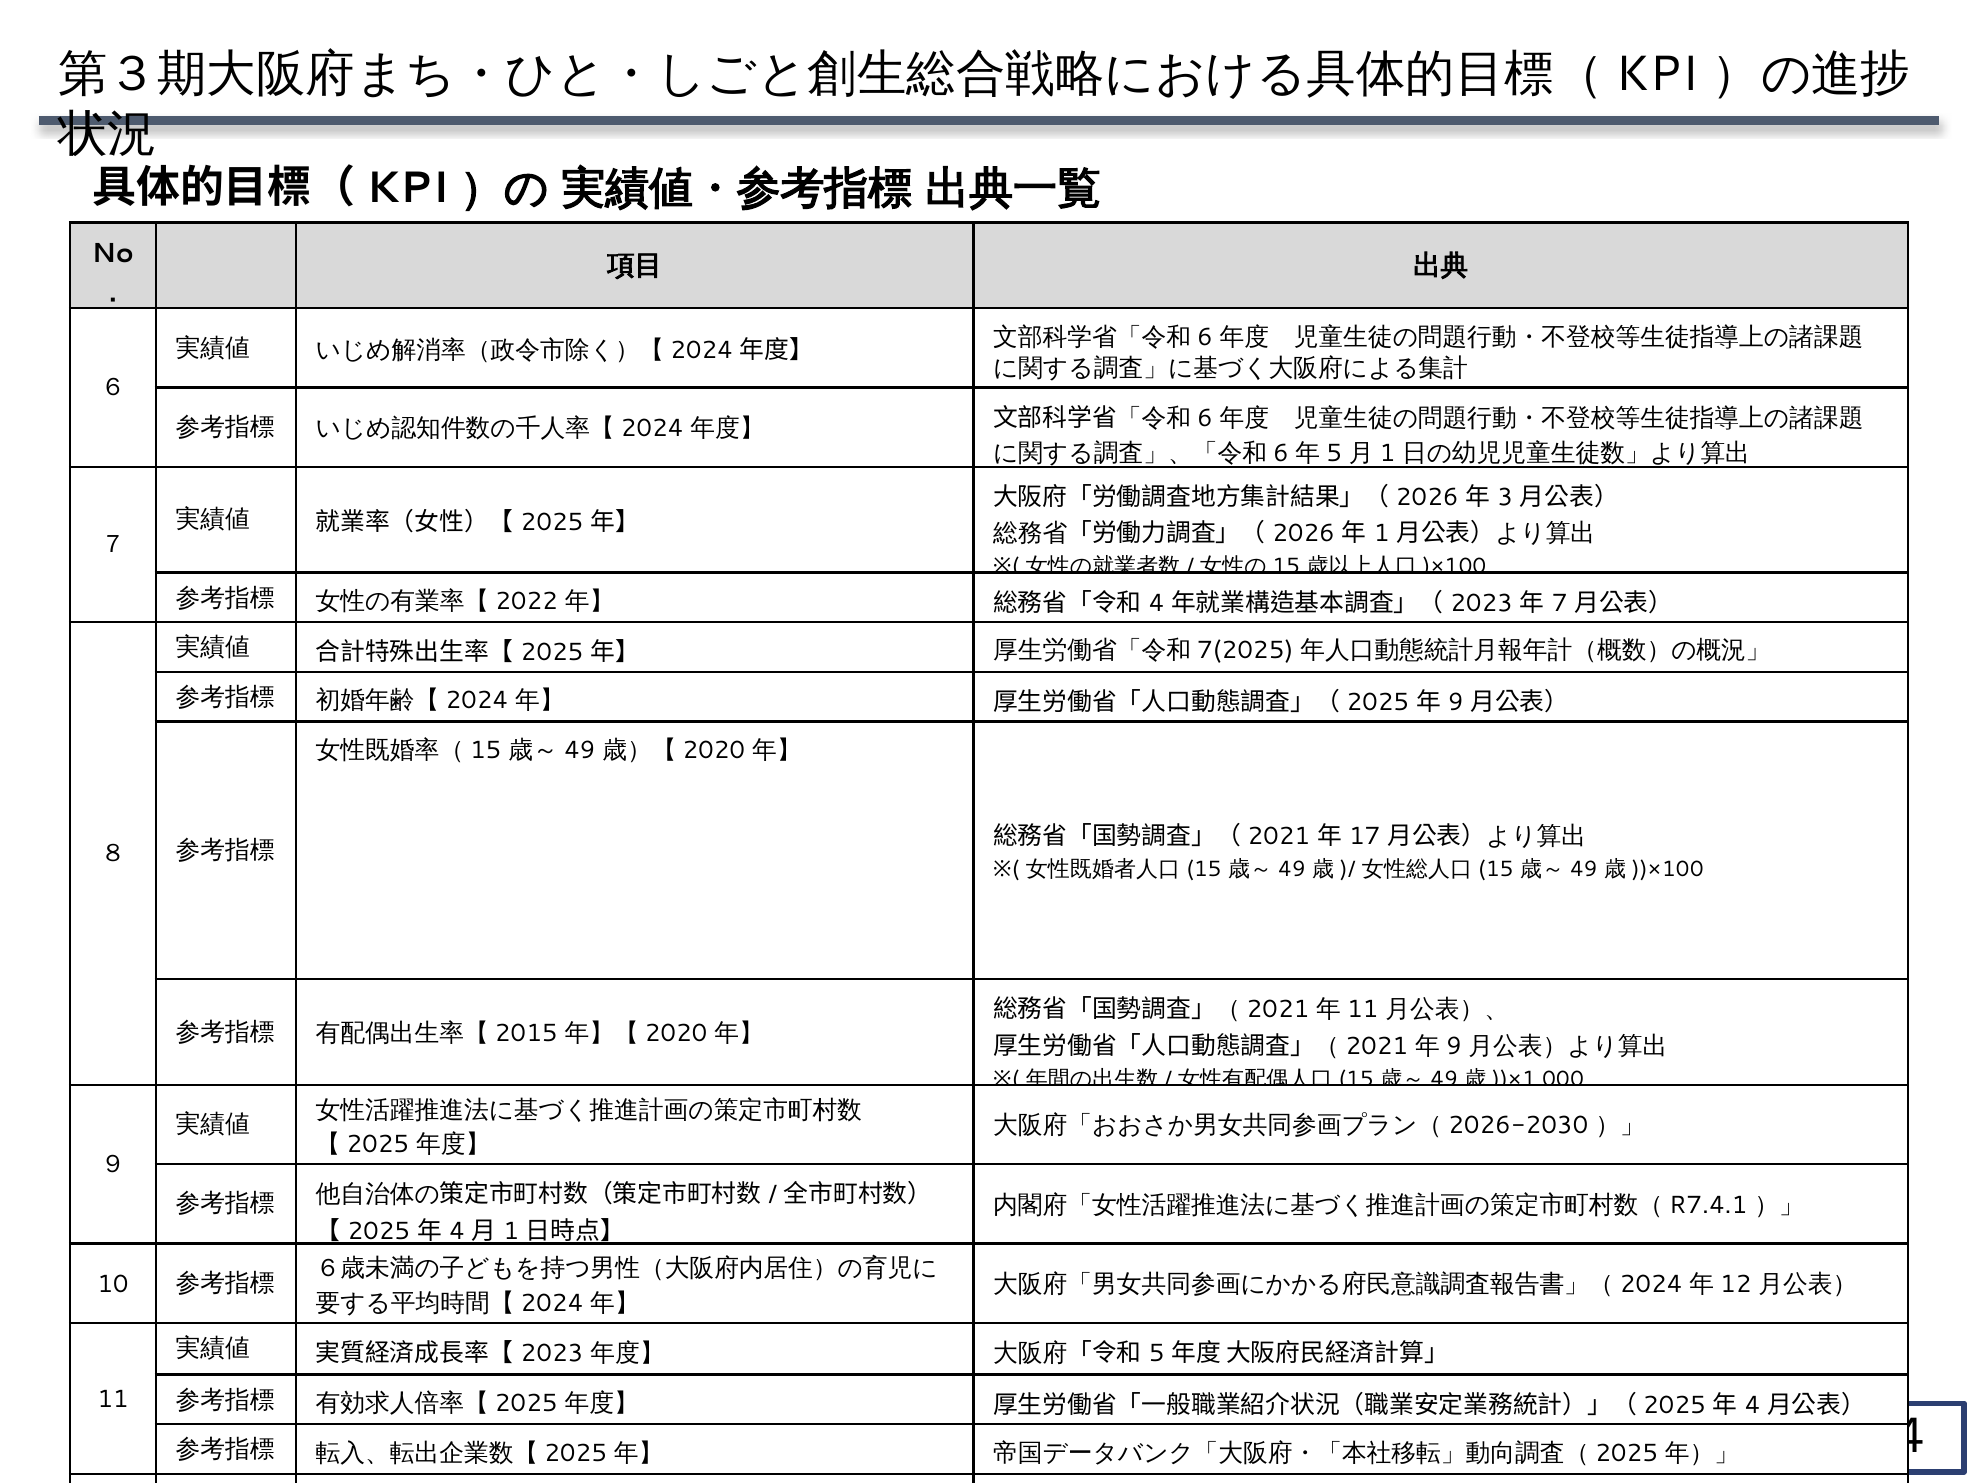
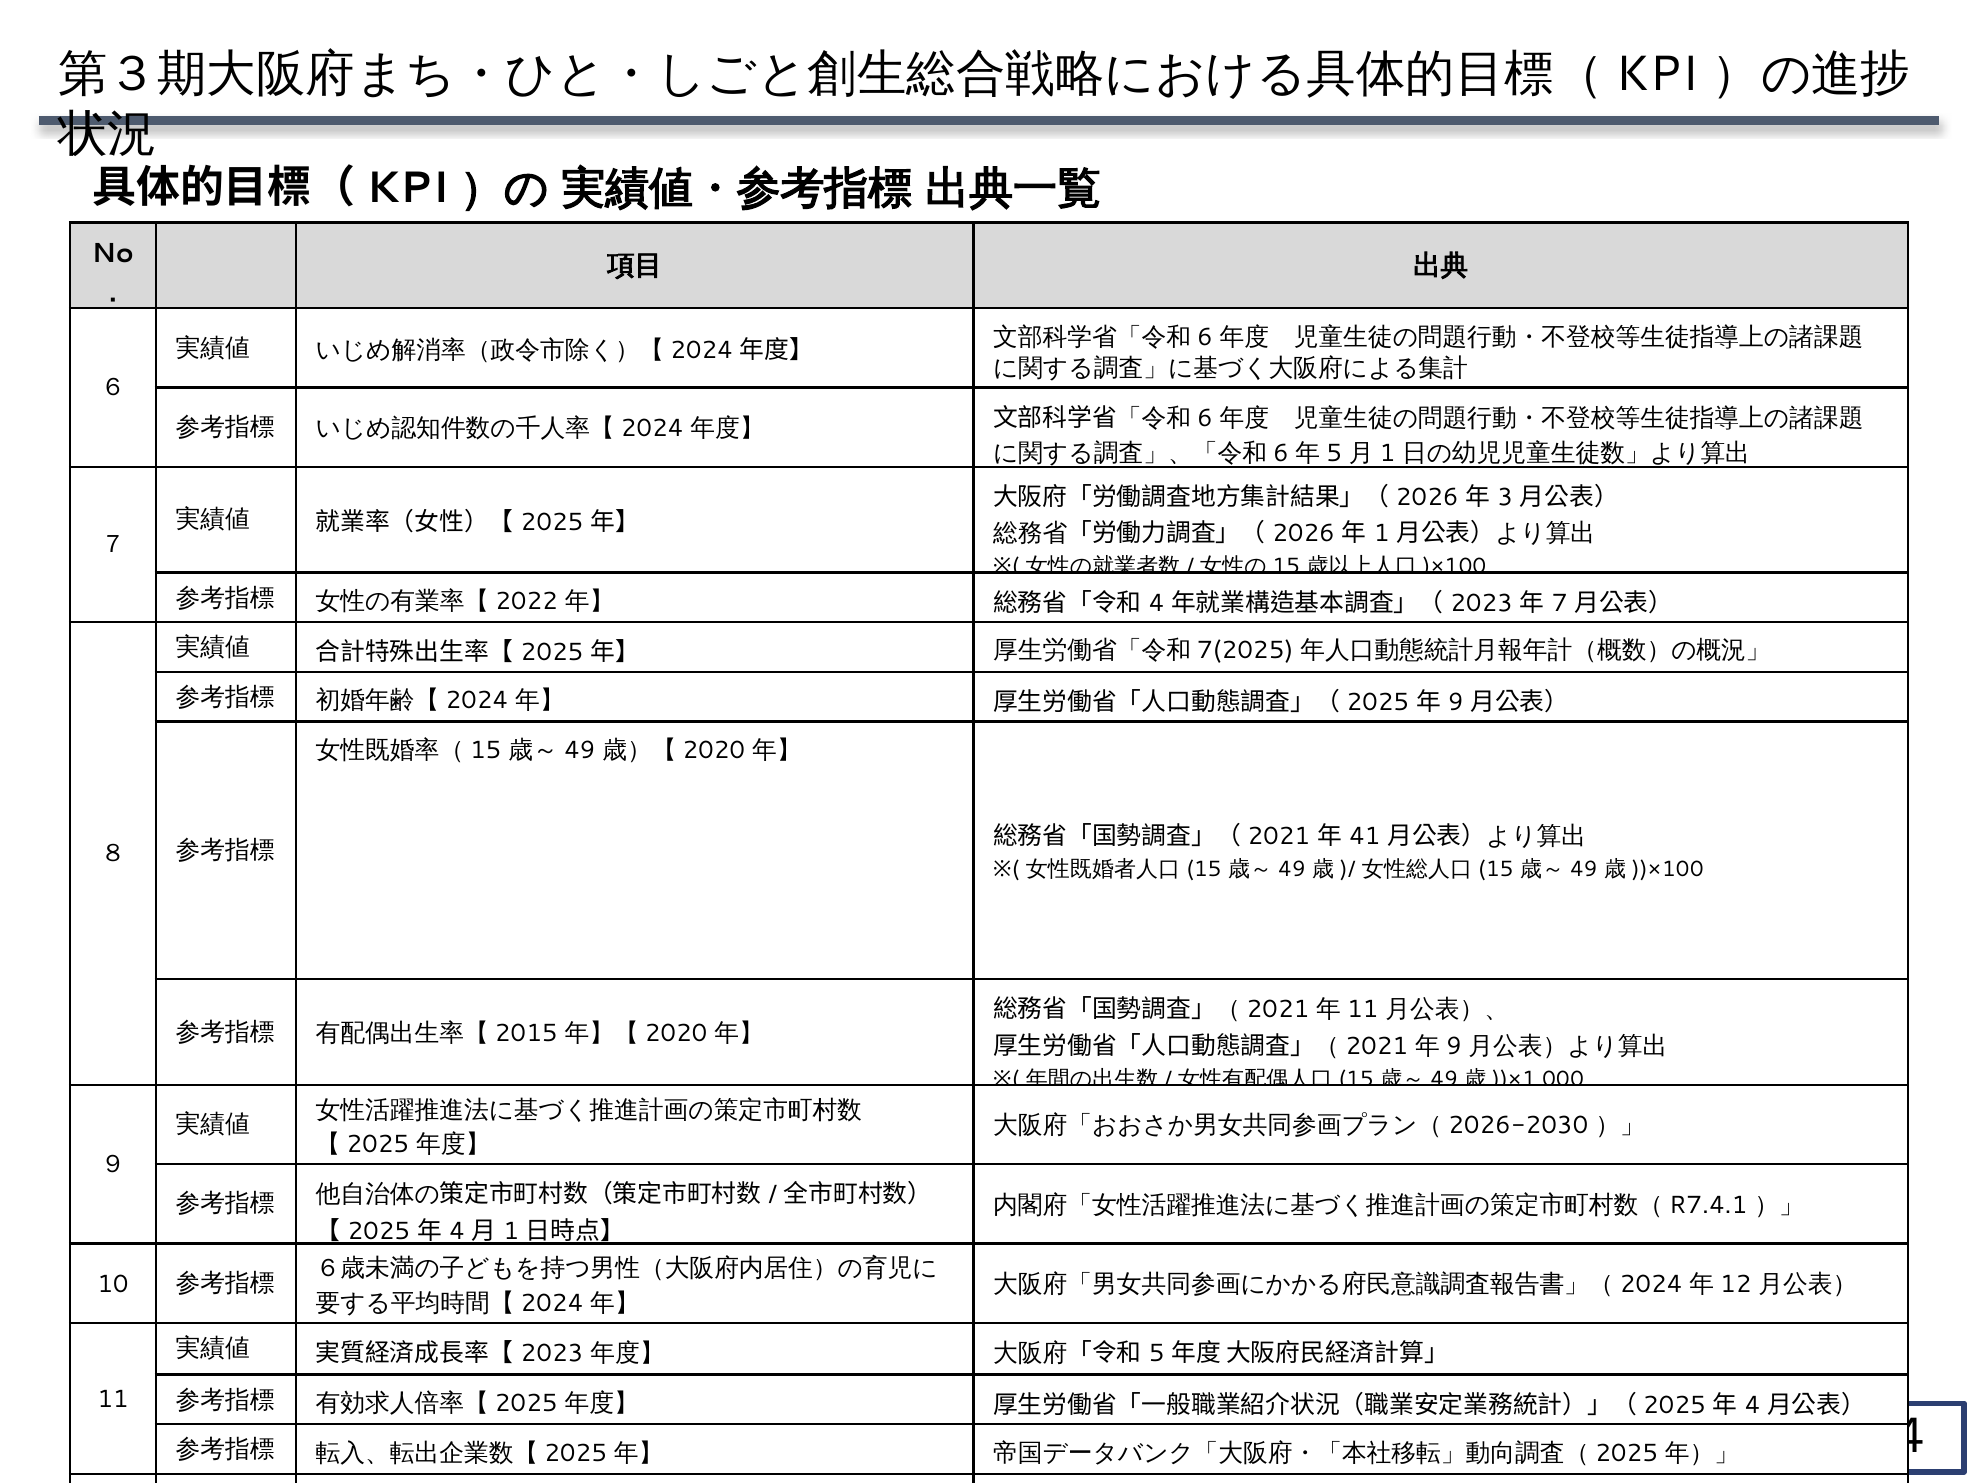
17: 17 -> 41 (1365, 837)
